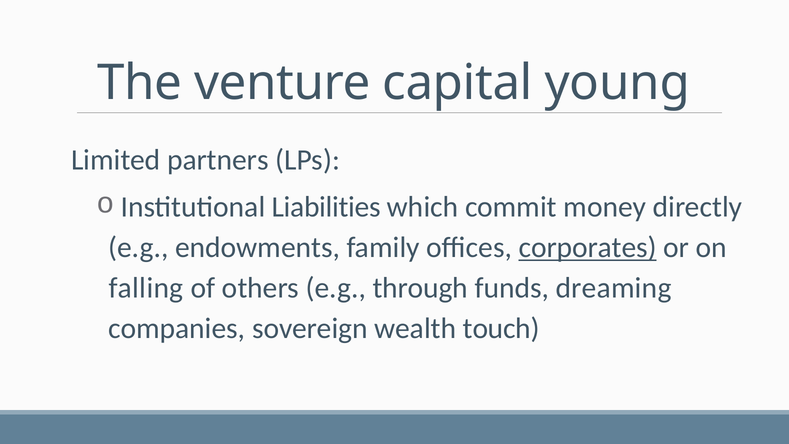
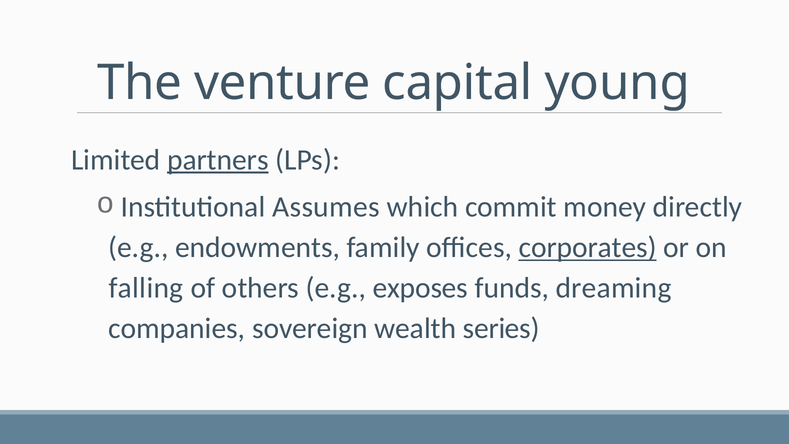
partners underline: none -> present (218, 160)
Liabilities: Liabilities -> Assumes (326, 207)
through: through -> exposes (420, 288)
touch: touch -> series (501, 328)
